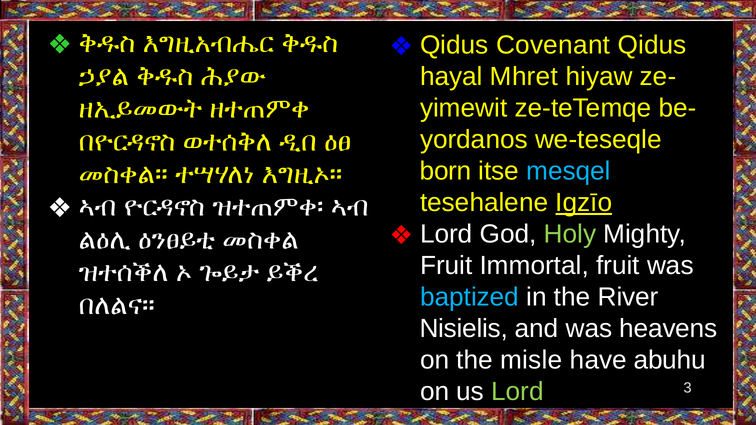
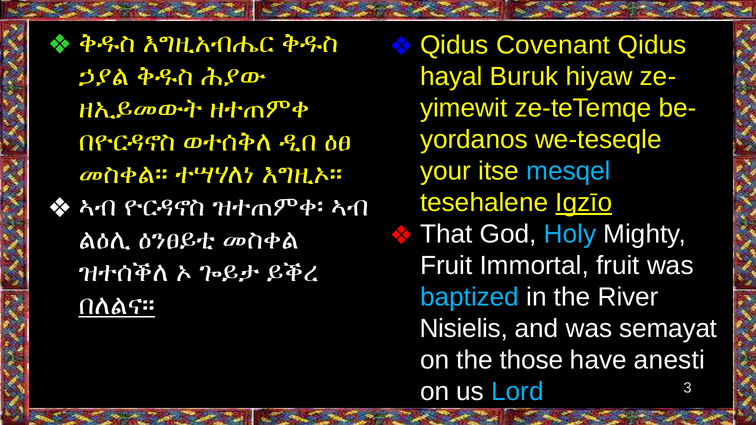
Mhret: Mhret -> Buruk (524, 77)
born: born -> your (446, 171)
Lord: Lord -> That (446, 234)
Holy colour: light green -> light blue (570, 234)
በለልና። underline: none -> present (117, 305)
heavens: heavens -> semayat (668, 329)
misle: misle -> those (532, 360)
abuhu: abuhu -> anesti (670, 360)
Lord colour: light green -> light blue (517, 392)
